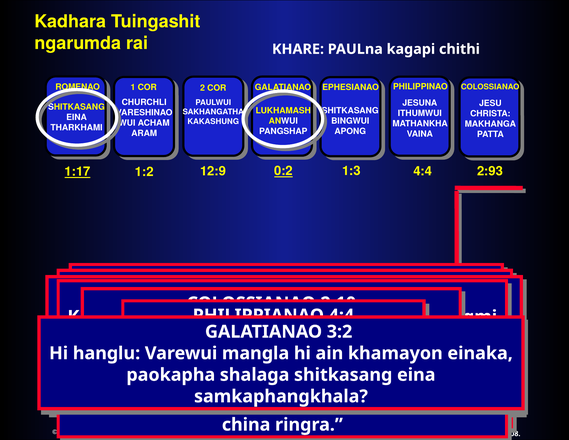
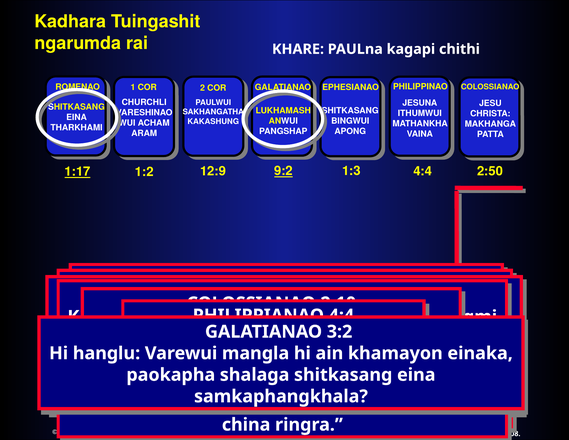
0:2: 0:2 -> 9:2 (284, 171)
2:93: 2:93 -> 2:50 (490, 171)
